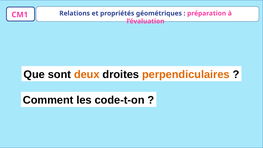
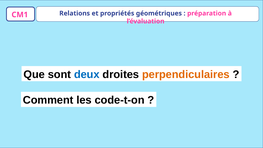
deux colour: orange -> blue (87, 74)
